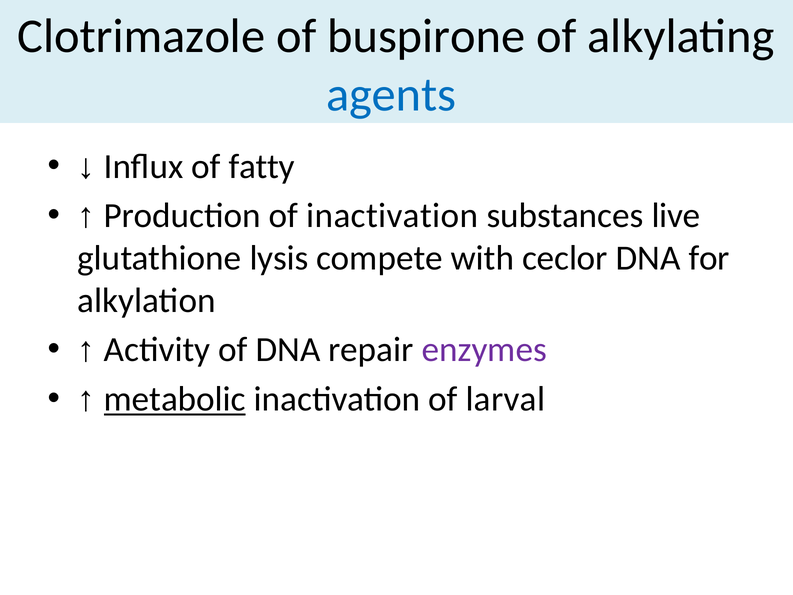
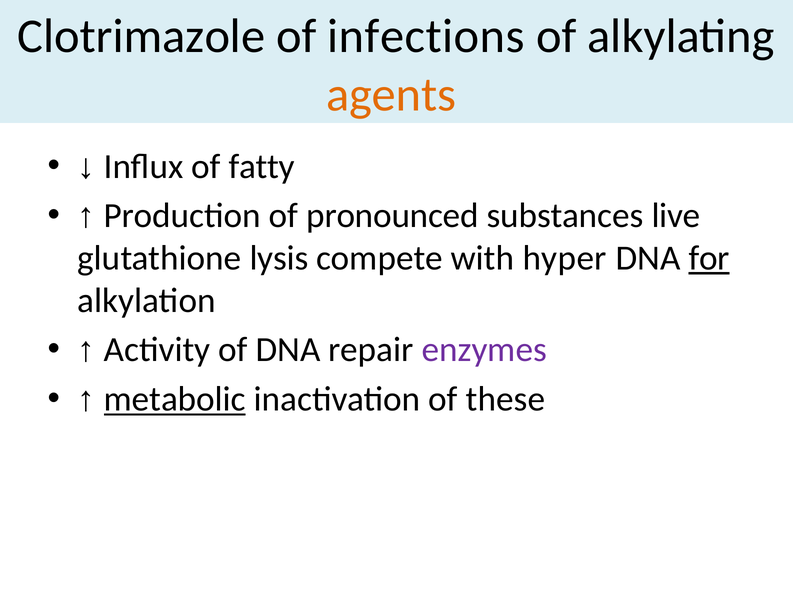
buspirone: buspirone -> infections (426, 36)
agents colour: blue -> orange (391, 95)
of inactivation: inactivation -> pronounced (393, 216)
ceclor: ceclor -> hyper (565, 258)
for underline: none -> present (709, 258)
larval: larval -> these (505, 399)
